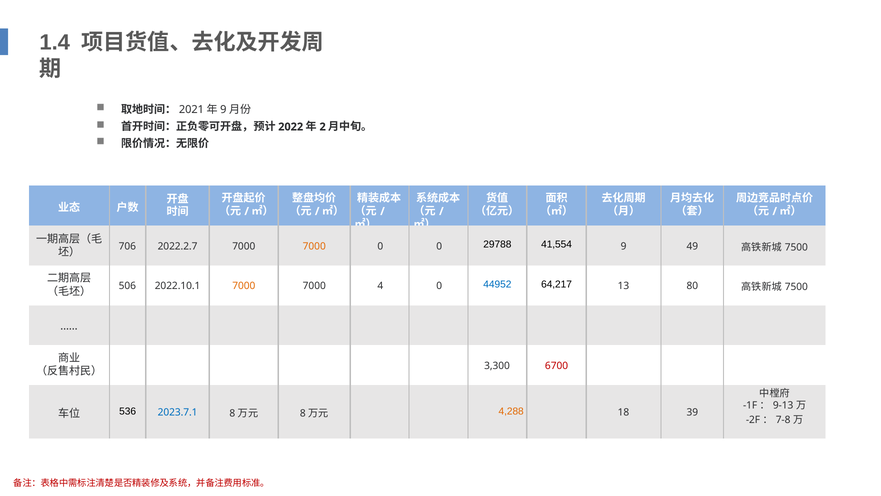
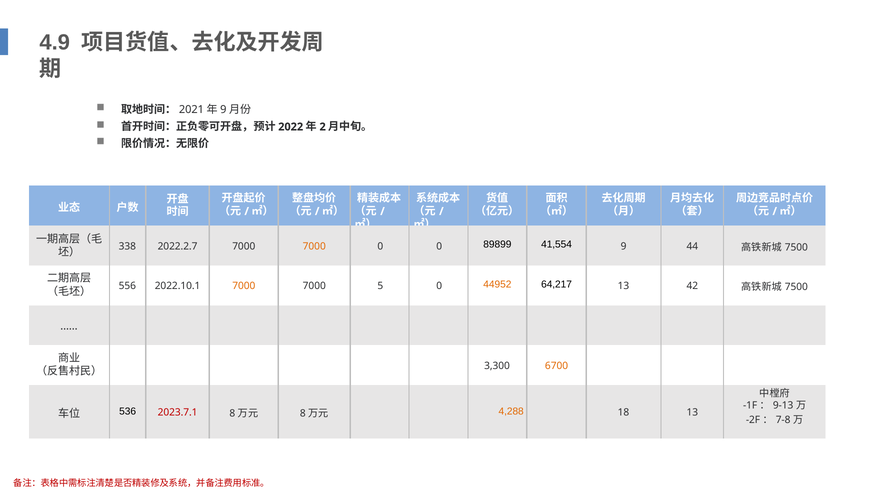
1.4: 1.4 -> 4.9 (55, 42)
706: 706 -> 338 (127, 246)
29788: 29788 -> 89899 (497, 245)
49: 49 -> 44 (692, 246)
506: 506 -> 556 (127, 286)
4: 4 -> 5 (380, 286)
44952 colour: blue -> orange (497, 285)
80: 80 -> 42 (692, 286)
6700 colour: red -> orange (557, 366)
2023.7.1 colour: blue -> red (178, 413)
18 39: 39 -> 13 (692, 413)
